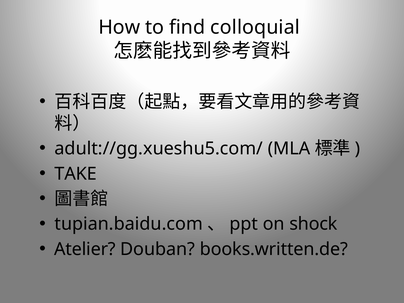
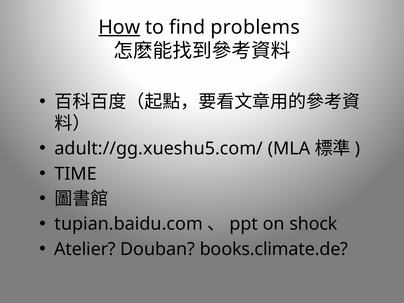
How underline: none -> present (119, 27)
colloquial: colloquial -> problems (255, 27)
TAKE: TAKE -> TIME (76, 174)
books.written.de: books.written.de -> books.climate.de (274, 249)
